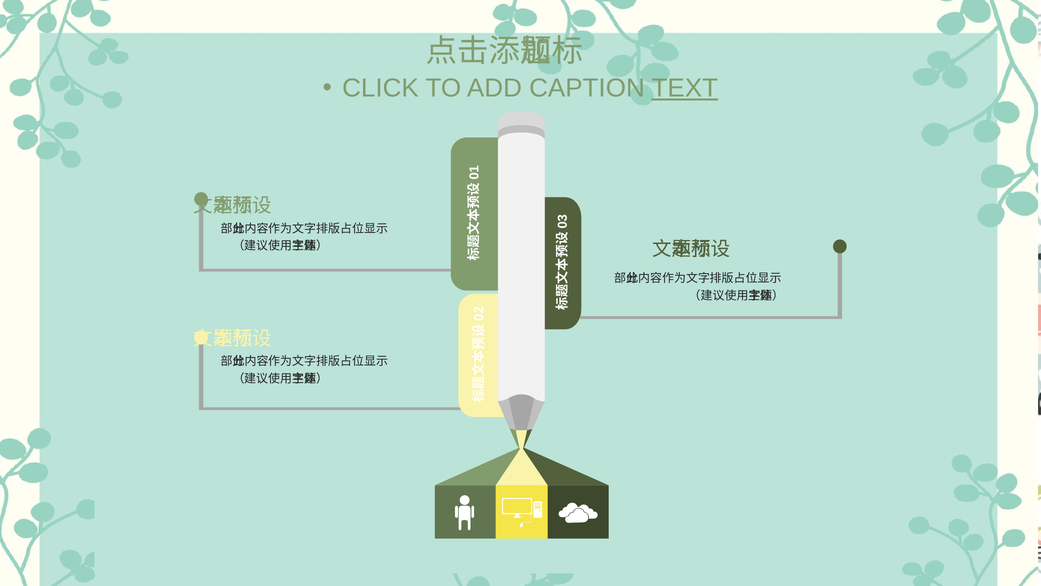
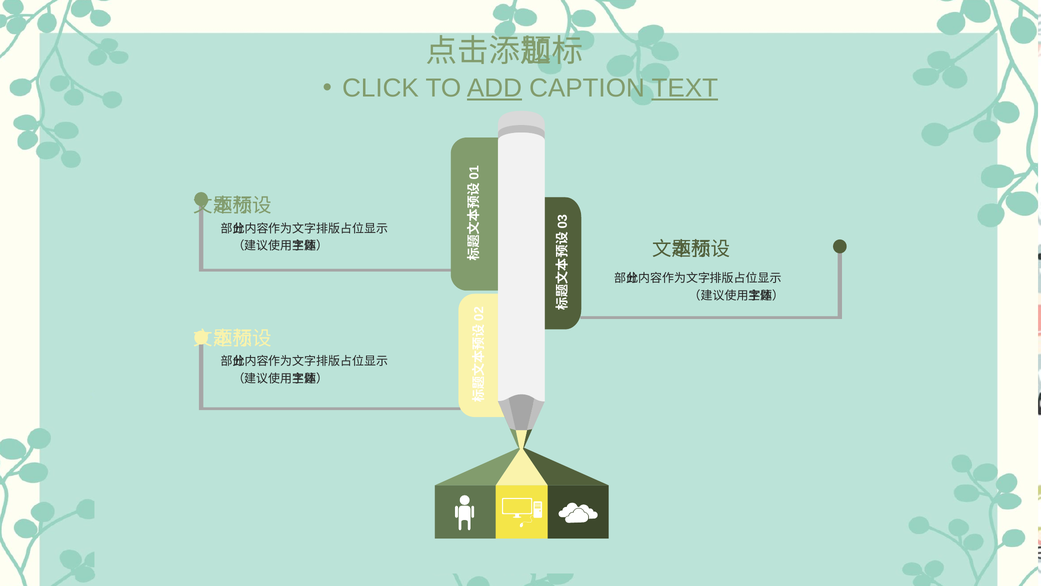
ADD underline: none -> present (494, 88)
